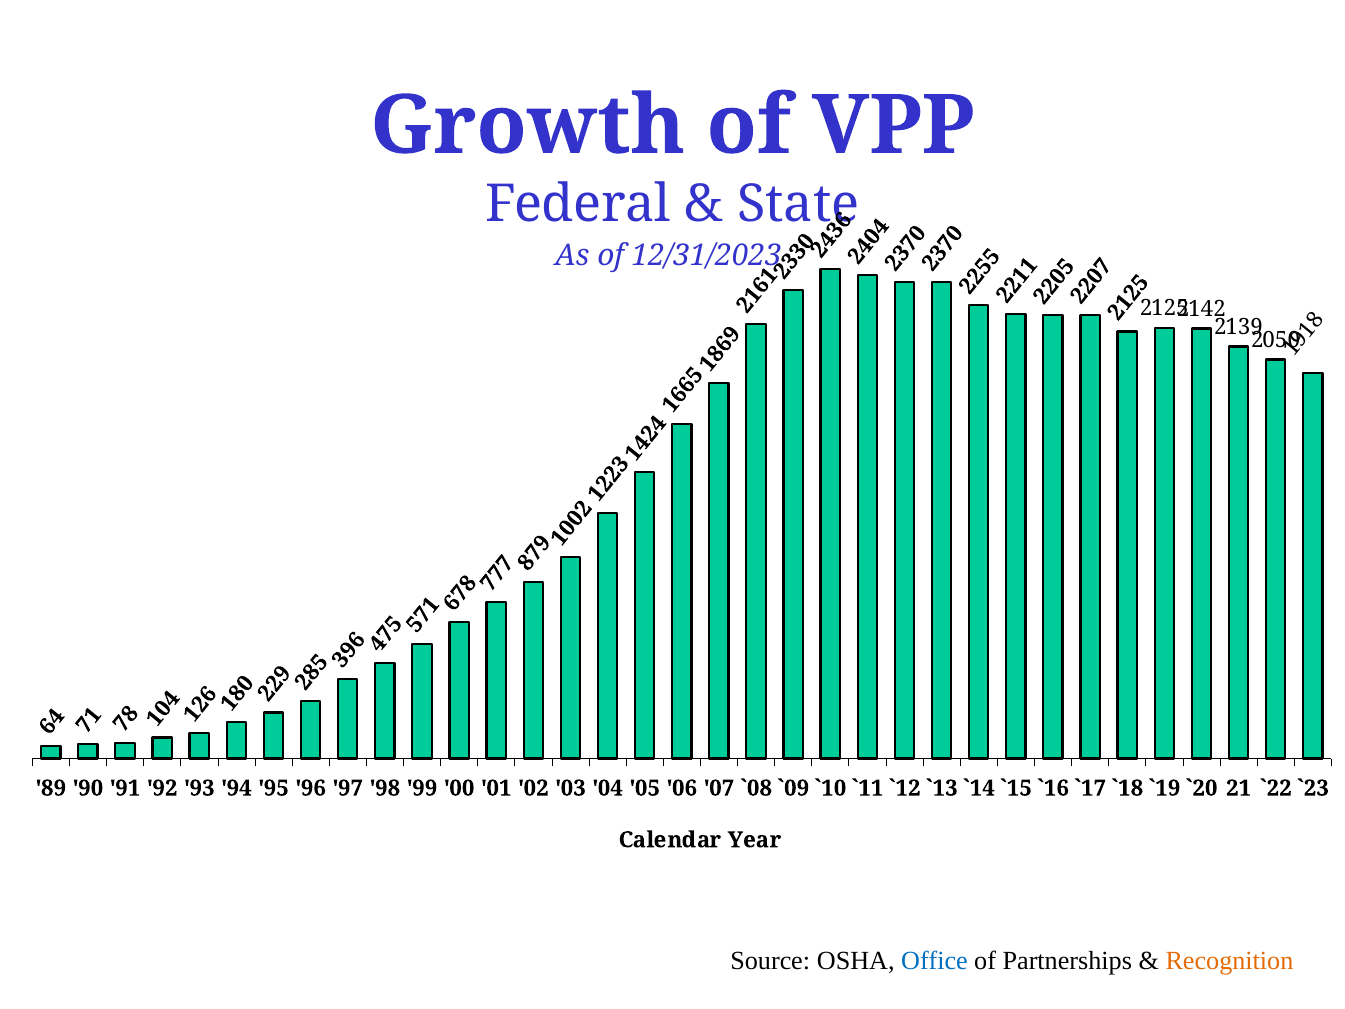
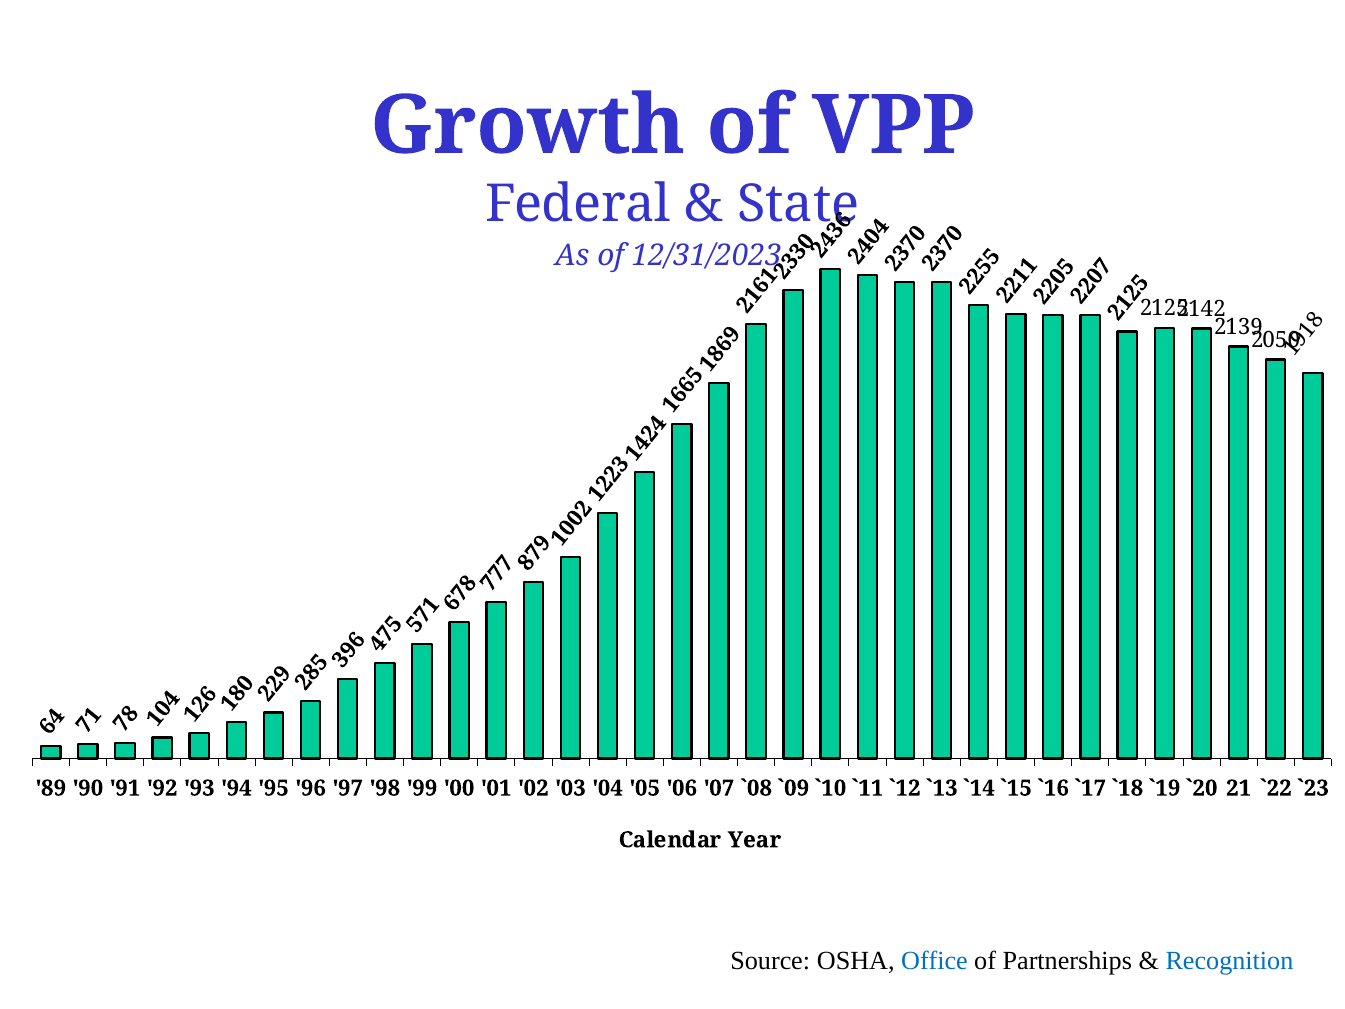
Recognition colour: orange -> blue (1229, 961)
